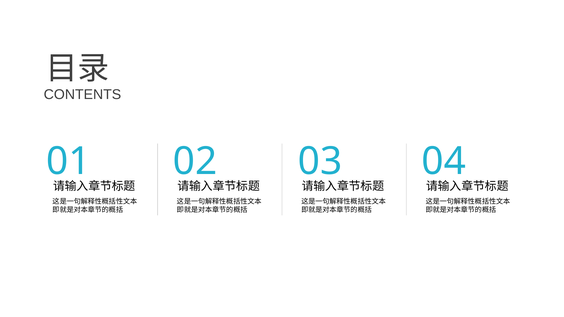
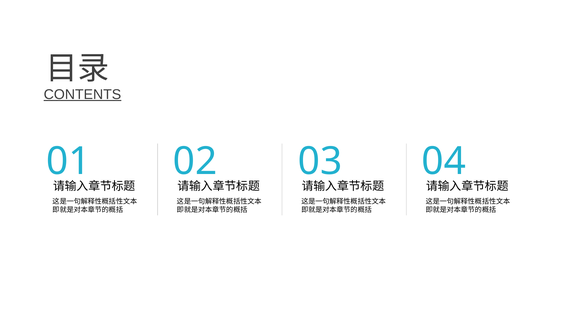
CONTENTS underline: none -> present (82, 94)
